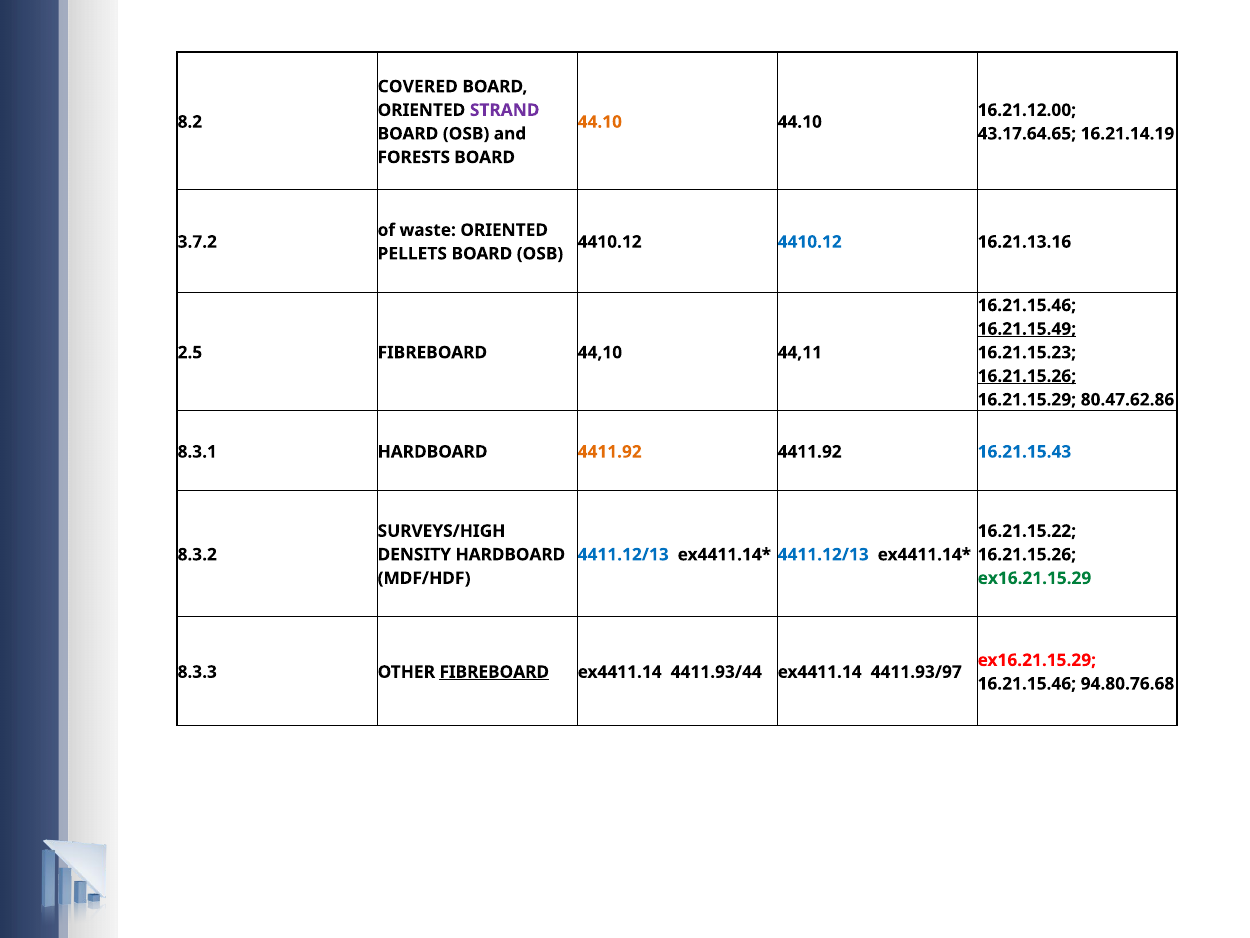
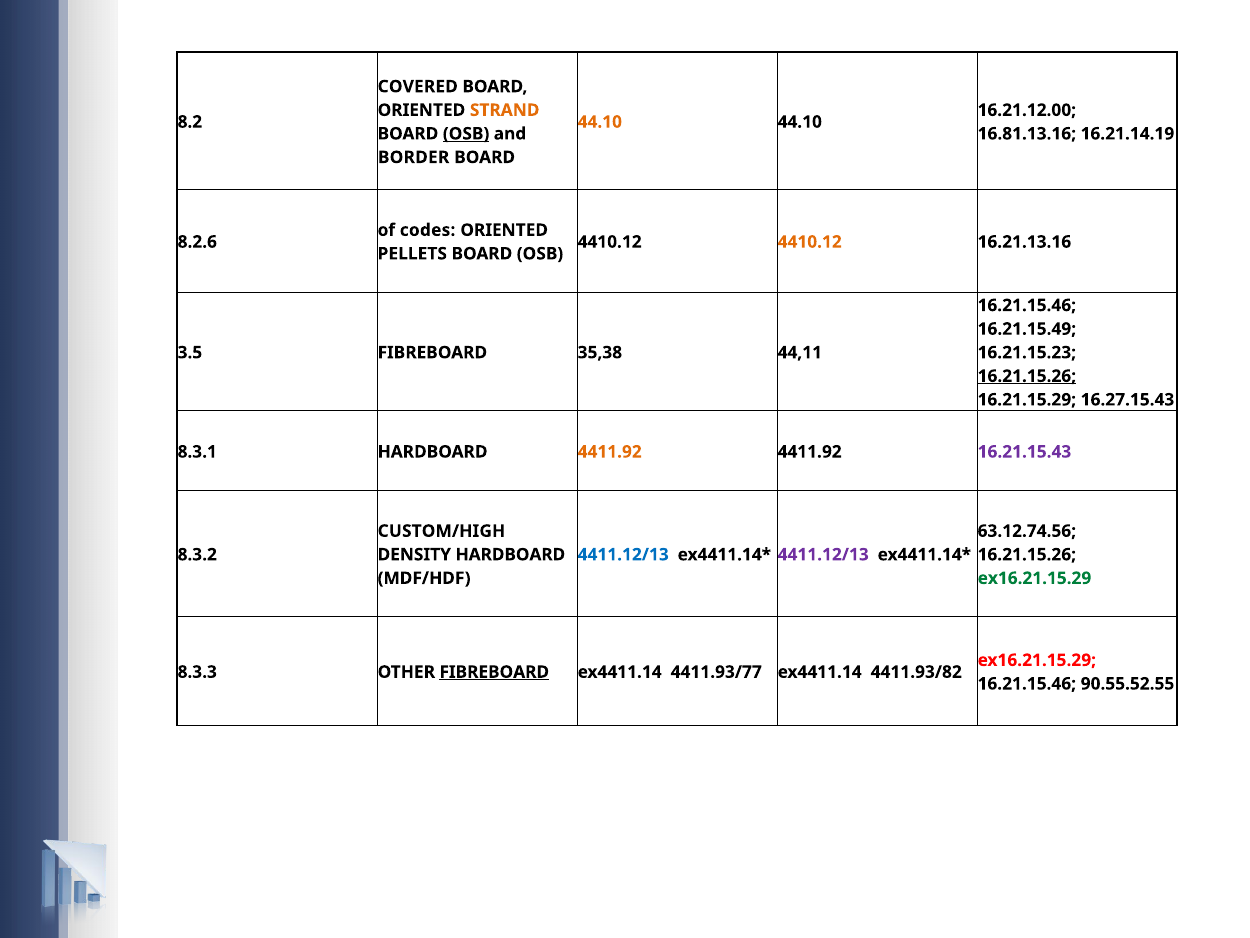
STRAND colour: purple -> orange (505, 110)
OSB underline: none -> present (466, 134)
43.17.64.65: 43.17.64.65 -> 16.81.13.16 (1027, 134)
FORESTS: FORESTS -> BORDER (414, 157)
waste: waste -> codes (428, 230)
3.7.2: 3.7.2 -> 8.2.6 (197, 242)
4410.12 colour: blue -> orange (810, 242)
16.21.15.49 underline: present -> none (1027, 329)
2.5: 2.5 -> 3.5 (190, 352)
44,10: 44,10 -> 35,38 (600, 352)
80.47.62.86: 80.47.62.86 -> 16.27.15.43 (1127, 400)
16.21.15.43 colour: blue -> purple (1024, 452)
SURVEYS/HIGH: SURVEYS/HIGH -> CUSTOM/HIGH (441, 531)
16.21.15.22: 16.21.15.22 -> 63.12.74.56 (1027, 531)
4411.12/13 colour: blue -> purple (823, 554)
4411.93/44: 4411.93/44 -> 4411.93/77 (716, 672)
4411.93/97: 4411.93/97 -> 4411.93/82 (916, 672)
94.80.76.68: 94.80.76.68 -> 90.55.52.55 (1127, 683)
